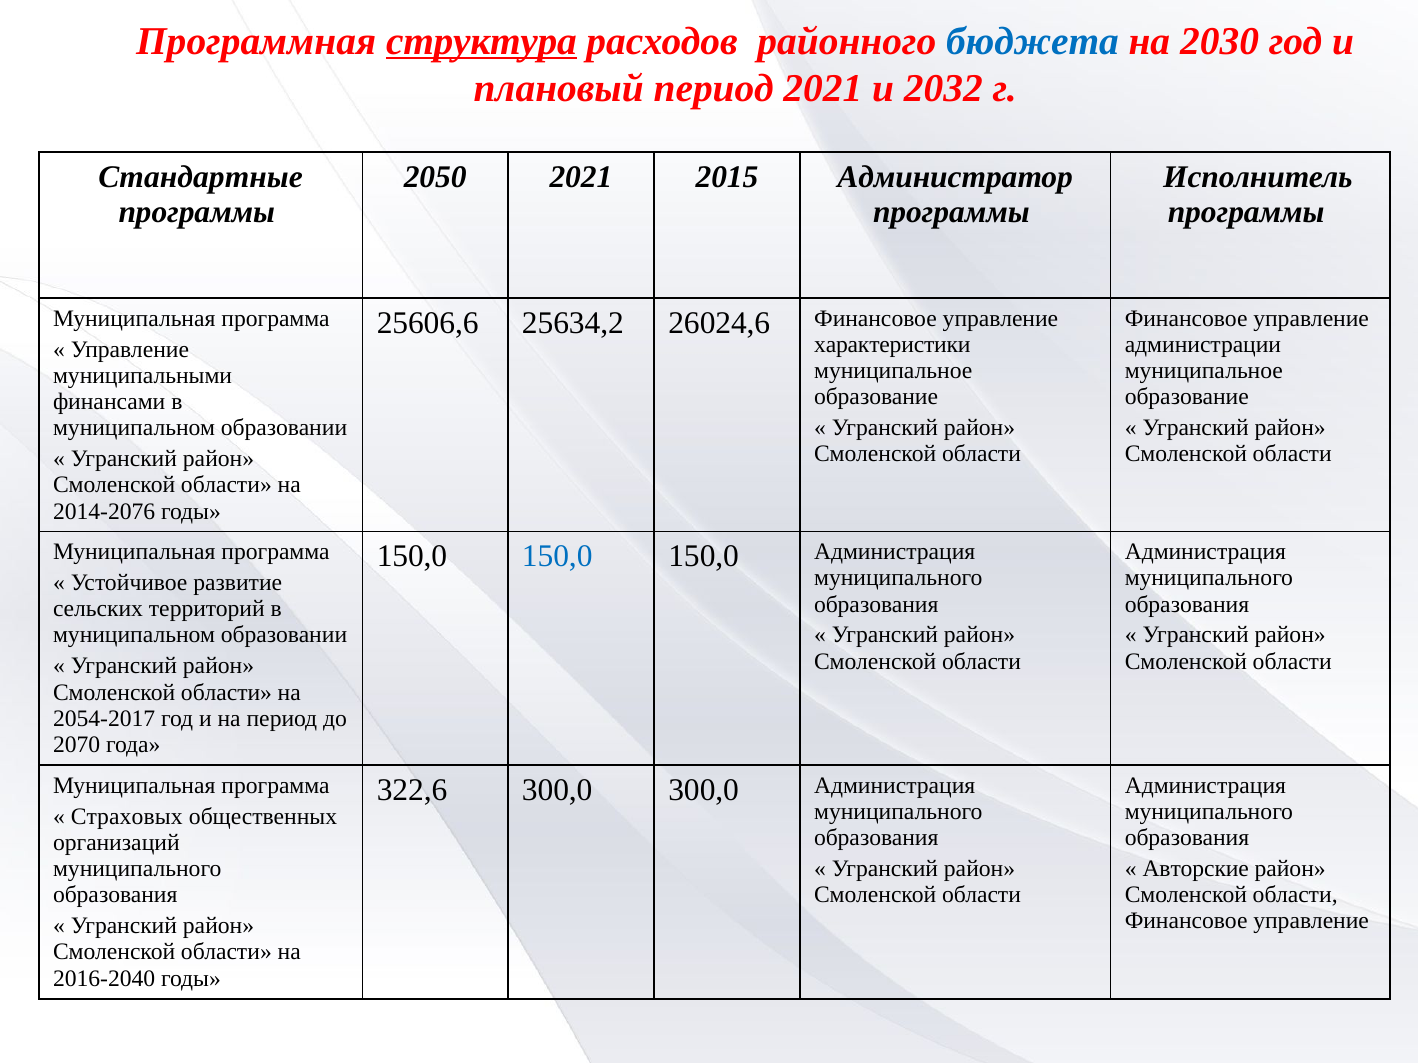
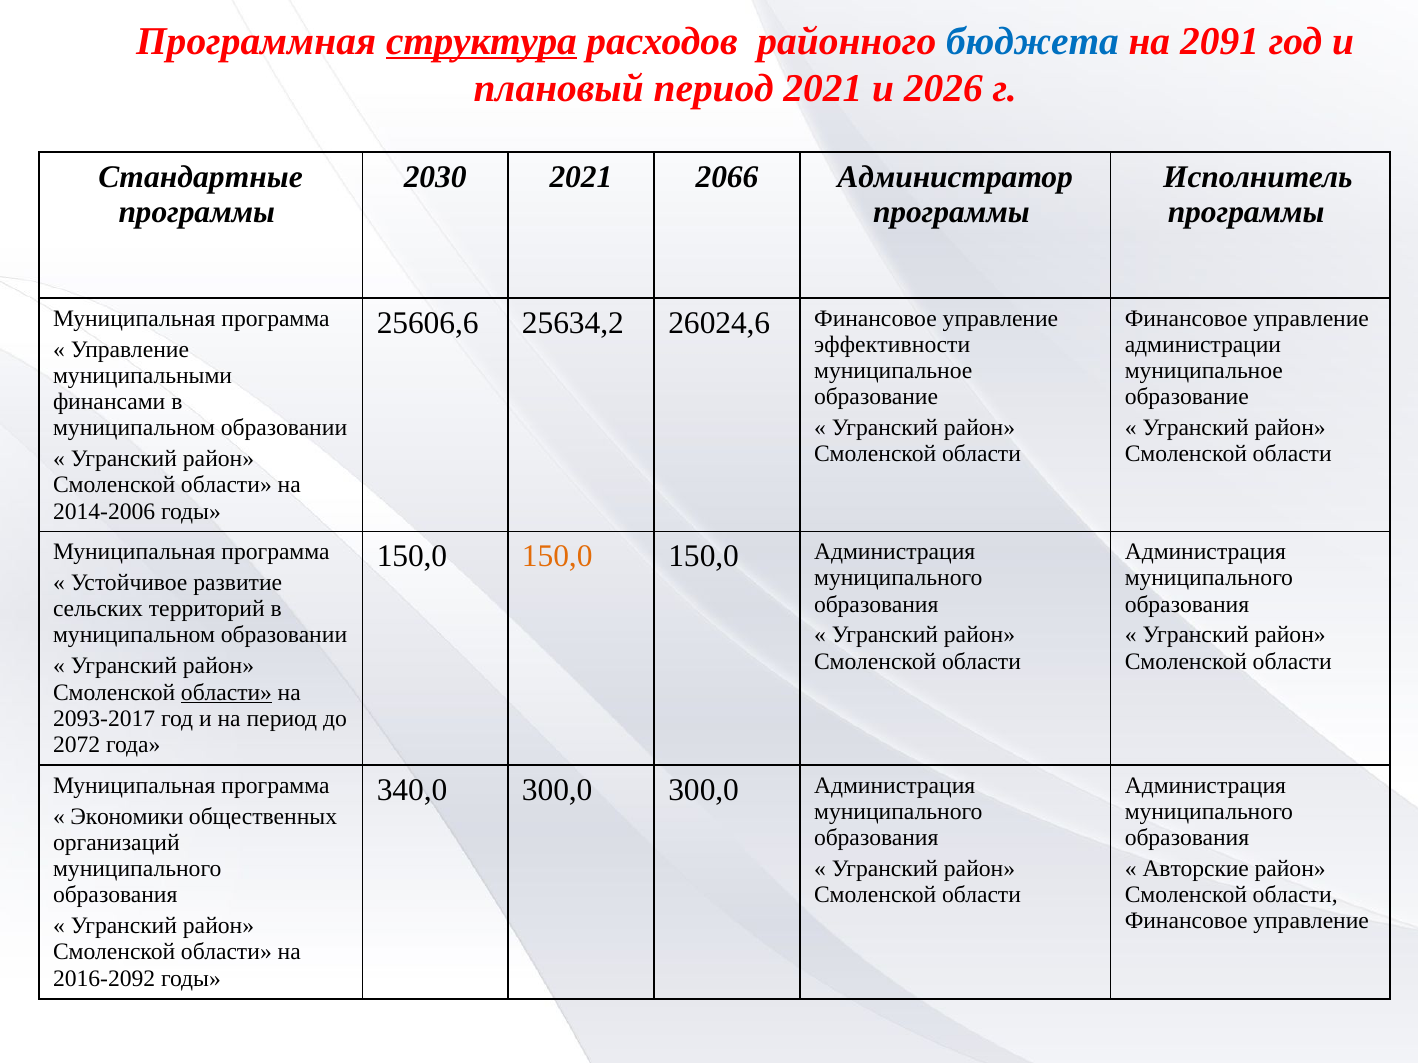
2030: 2030 -> 2091 (1220, 41)
2032: 2032 -> 2026 (943, 89)
2050: 2050 -> 2030 (435, 177)
2015: 2015 -> 2066 (727, 177)
характеристики: характеристики -> эффективности (892, 345)
2014-2076: 2014-2076 -> 2014-2006 (104, 512)
150,0 colour: blue -> orange (557, 557)
области underline: none -> present (226, 693)
2054-2017: 2054-2017 -> 2093-2017 (104, 719)
2070: 2070 -> 2072 (77, 745)
322,6: 322,6 -> 340,0 (412, 790)
Страховых: Страховых -> Экономики (127, 817)
2016-2040: 2016-2040 -> 2016-2092 (104, 979)
